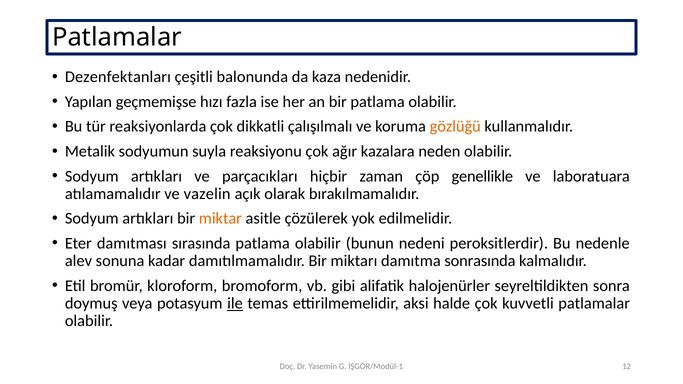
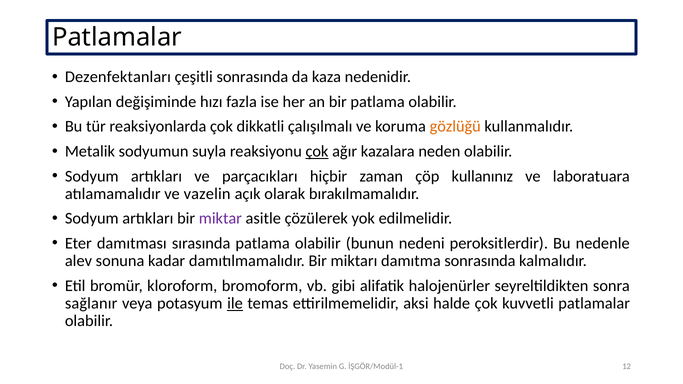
çeşitli balonunda: balonunda -> sonrasında (252, 77)
geçmemişse: geçmemişse -> değişiminde (156, 102)
çok underline: none -> present (317, 151)
genellikle: genellikle -> kullanınız (482, 176)
miktar colour: orange -> purple (220, 219)
doymuş: doymuş -> sağlanır (91, 304)
